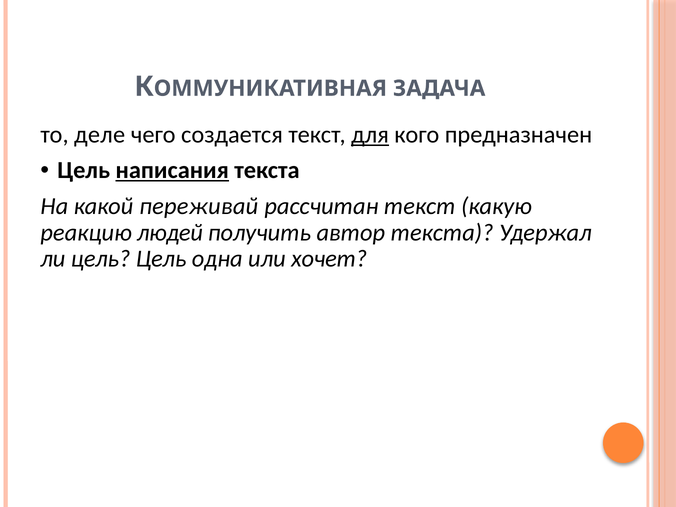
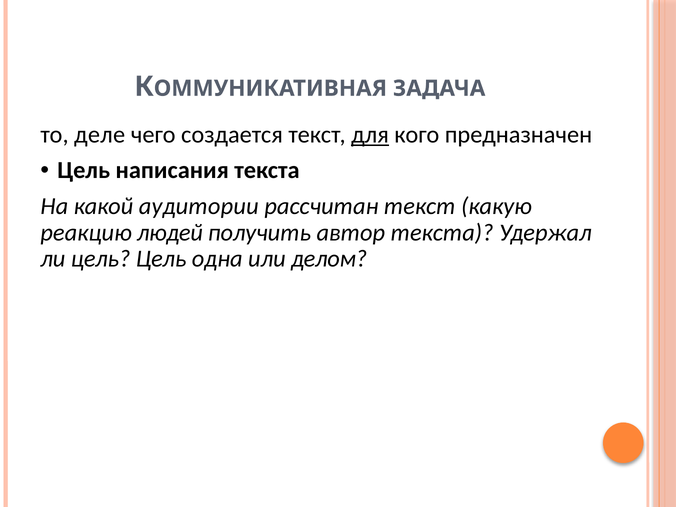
написания underline: present -> none (172, 170)
переживай: переживай -> аудитории (199, 206)
хочет: хочет -> делом (329, 259)
